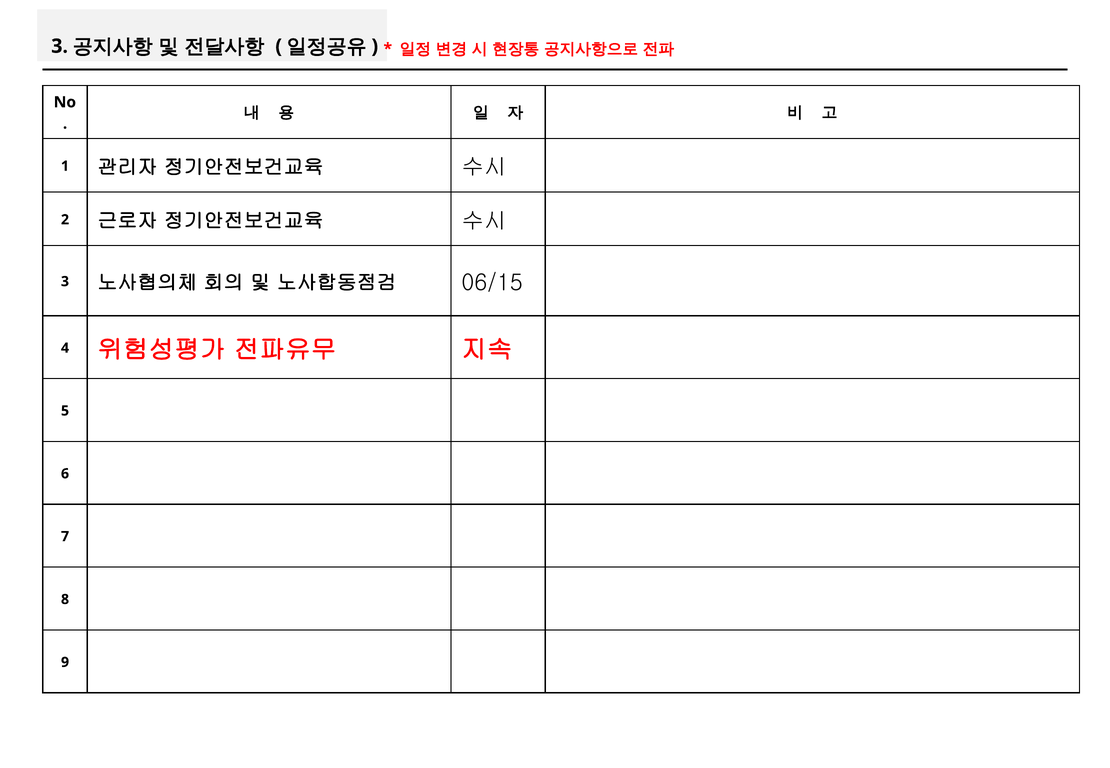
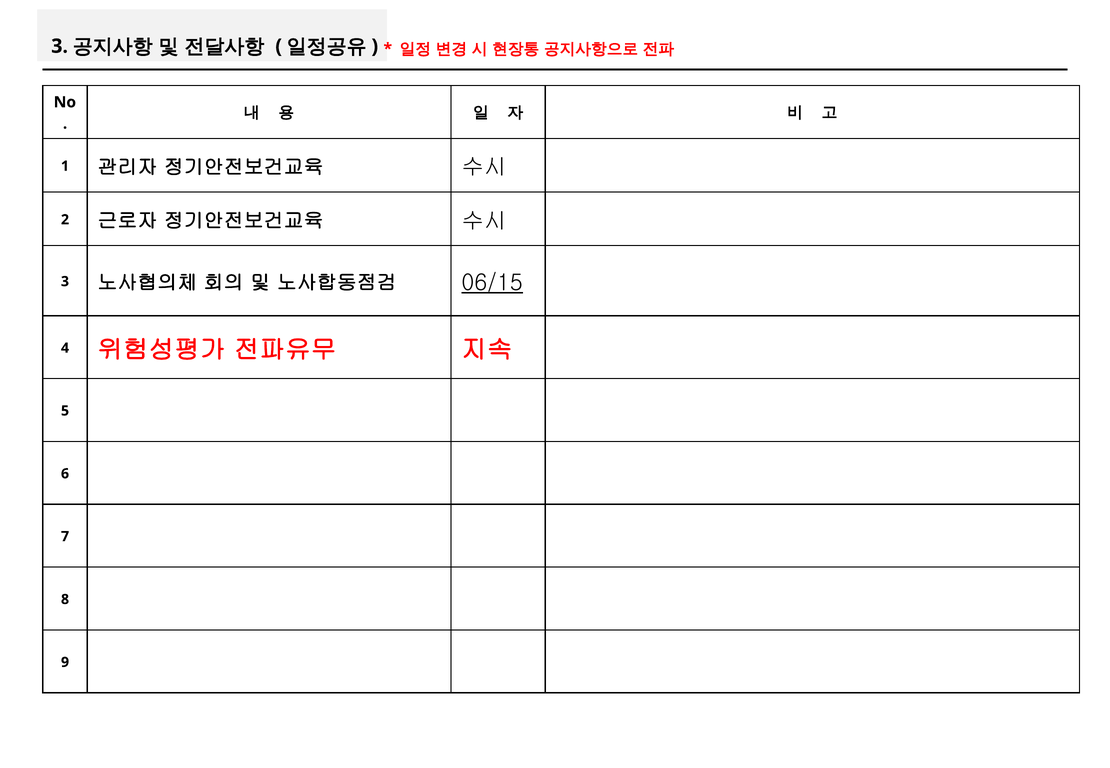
06/15 underline: none -> present (492, 283)
